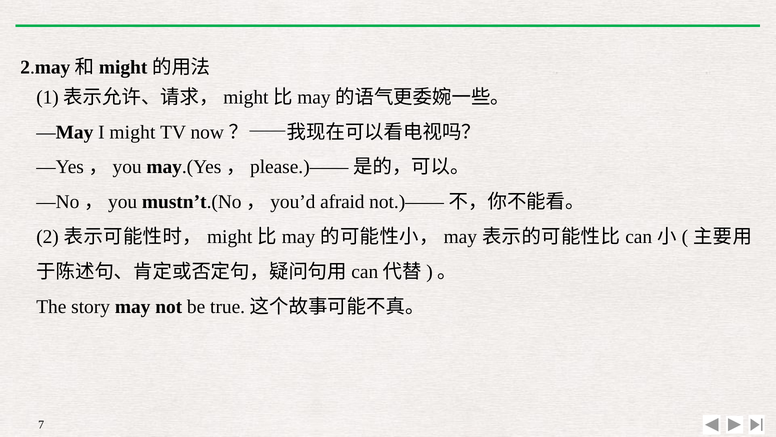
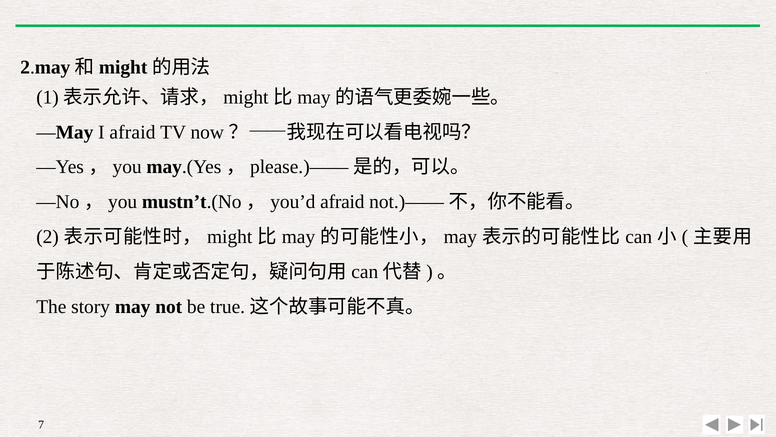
I might: might -> afraid (132, 132)
